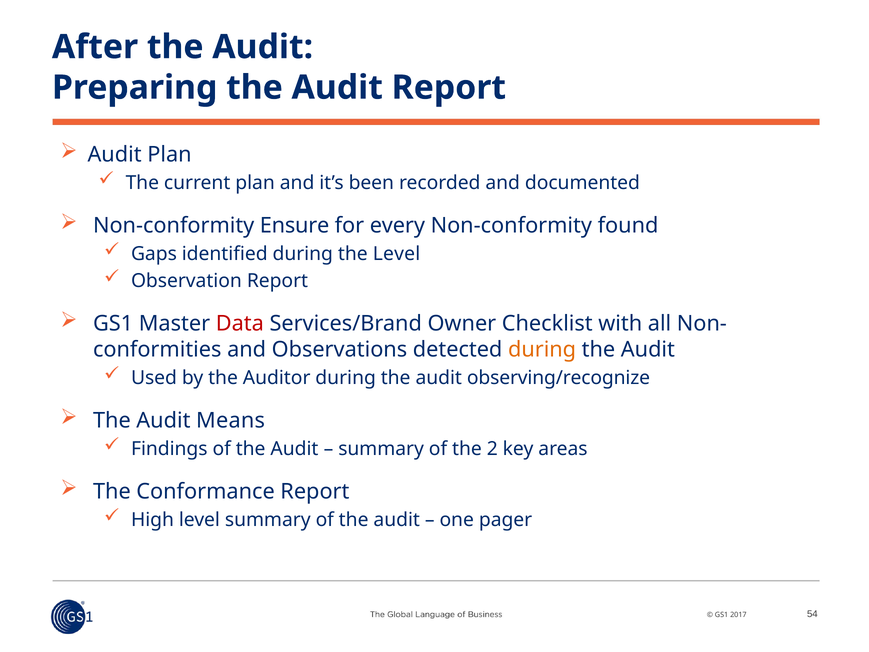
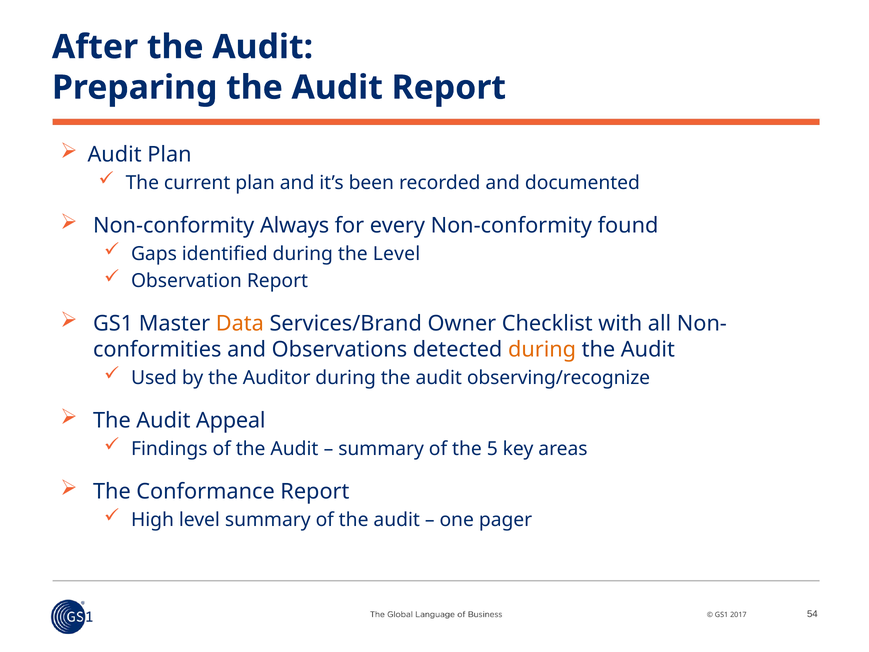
Ensure: Ensure -> Always (295, 226)
Data colour: red -> orange (240, 323)
Means: Means -> Appeal (231, 420)
2: 2 -> 5 (492, 449)
